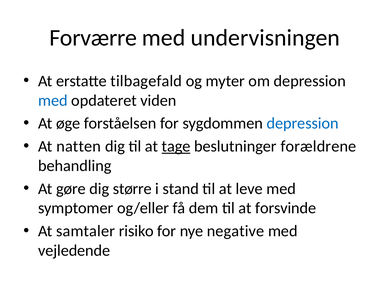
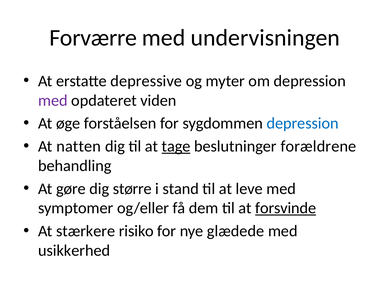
tilbagefald: tilbagefald -> depressive (146, 81)
med colour: blue -> purple (53, 101)
forsvinde underline: none -> present (286, 208)
samtaler: samtaler -> stærkere (86, 231)
negative: negative -> glædede (236, 231)
vejledende: vejledende -> usikkerhed (74, 251)
